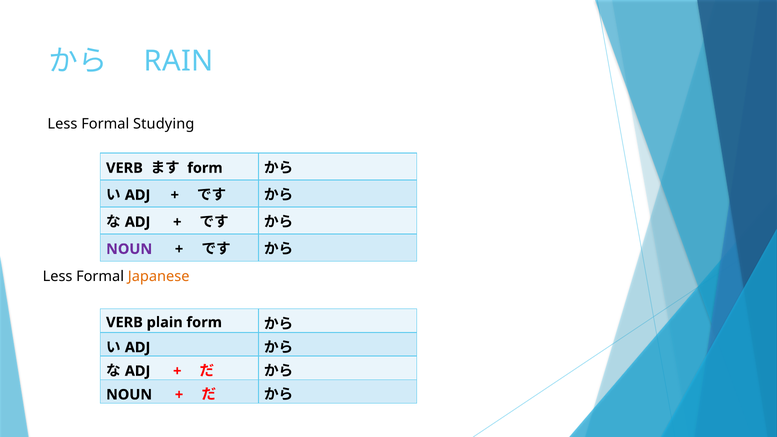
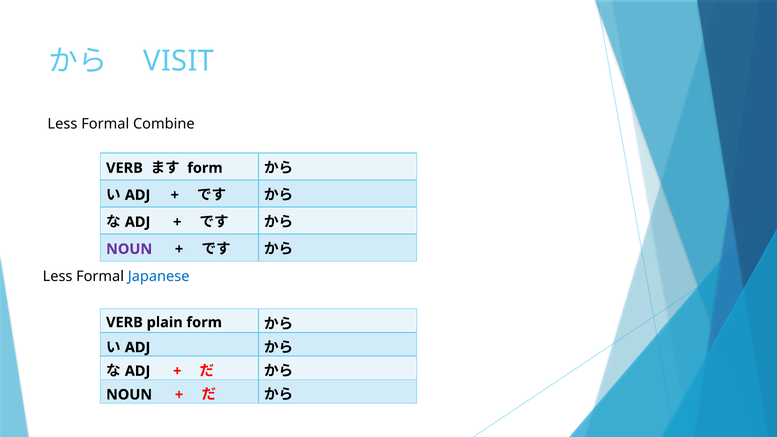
RAIN: RAIN -> VISIT (179, 61)
Studying: Studying -> Combine (164, 124)
Japanese colour: orange -> blue (159, 276)
